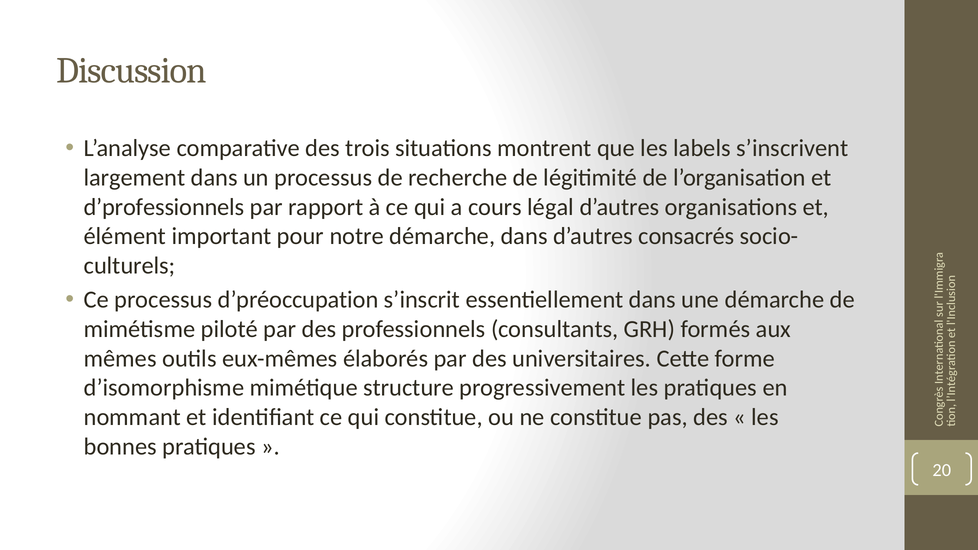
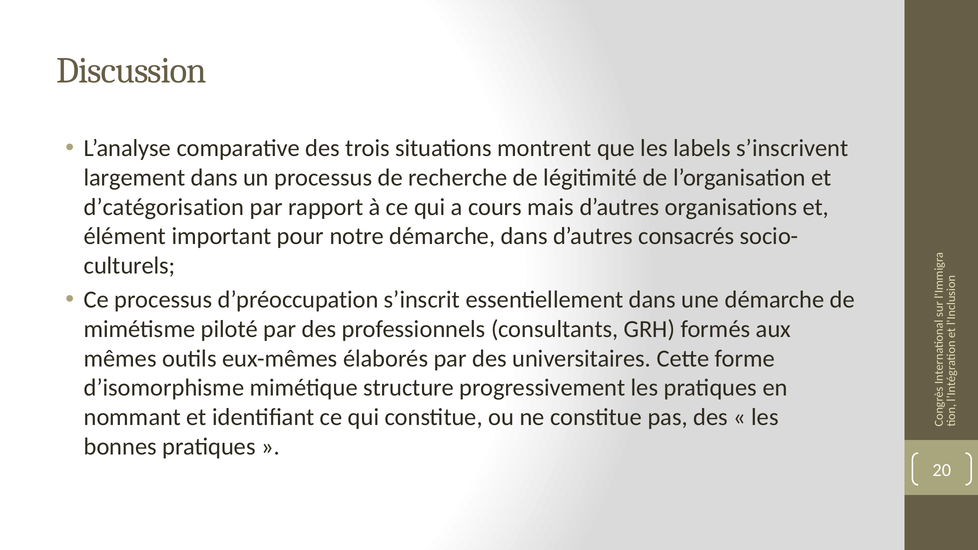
d’professionnels: d’professionnels -> d’catégorisation (164, 207)
légal: légal -> mais (551, 207)
